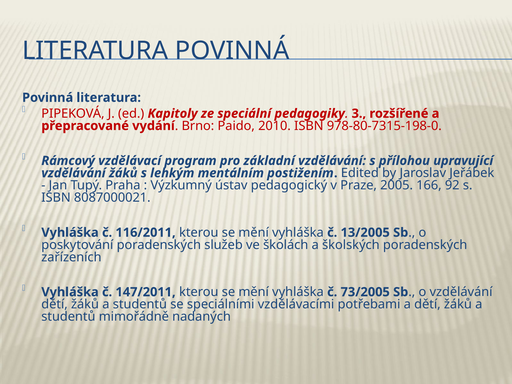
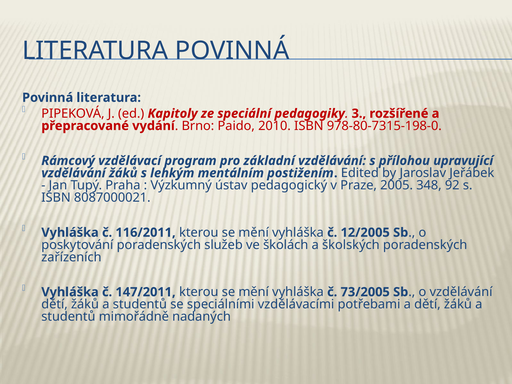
166: 166 -> 348 (429, 185)
13/2005: 13/2005 -> 12/2005 (365, 233)
